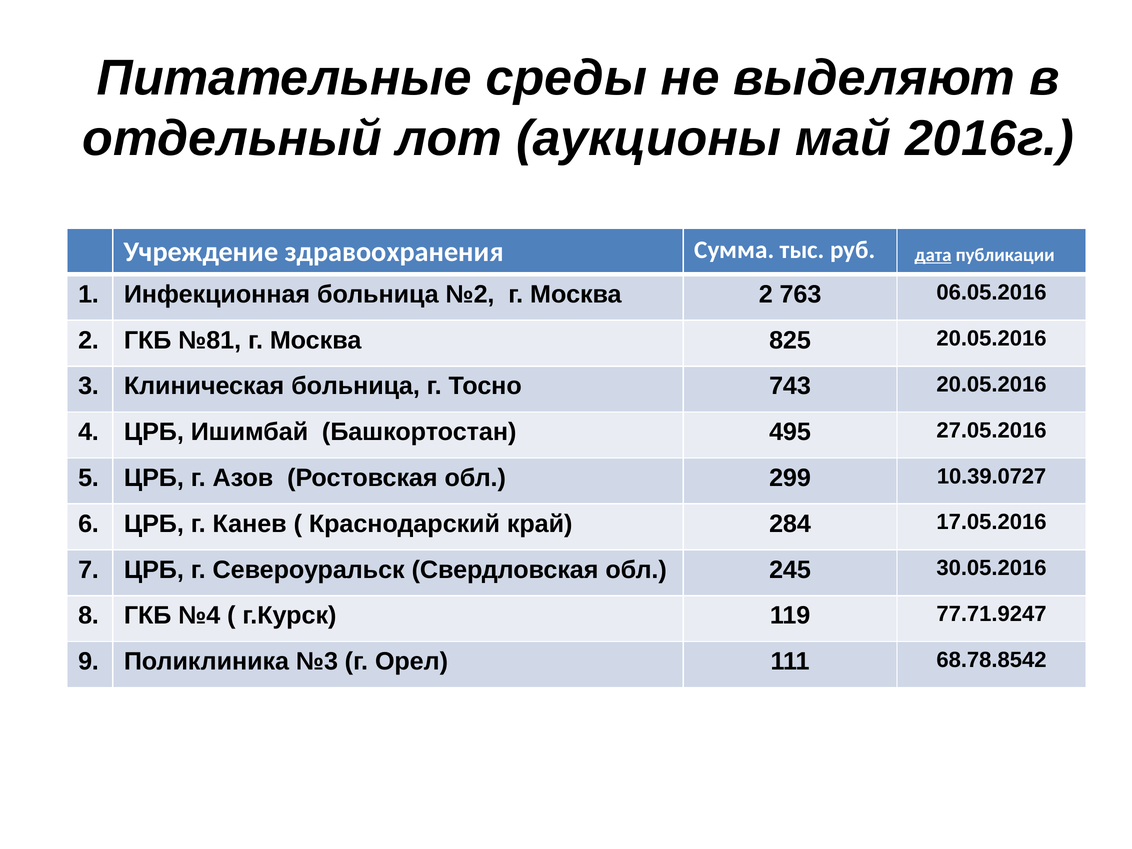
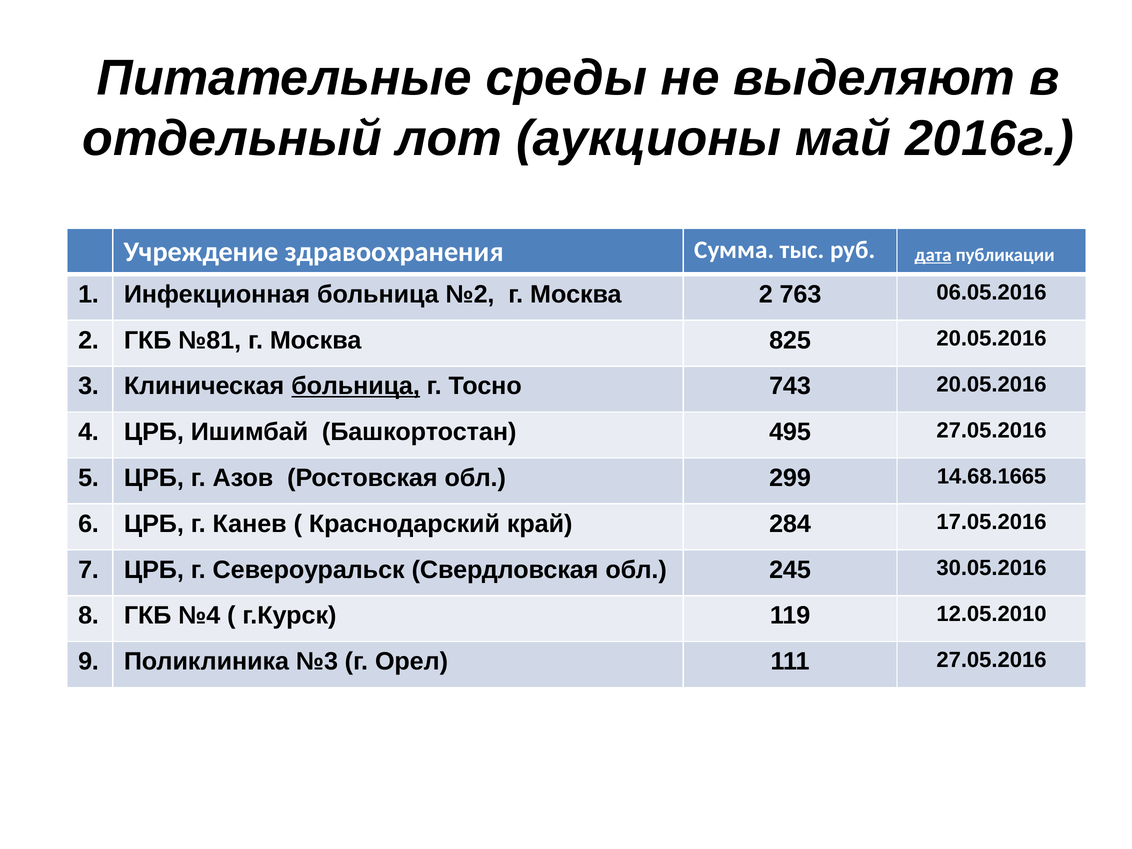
больница underline: none -> present (356, 386)
10.39.0727: 10.39.0727 -> 14.68.1665 (992, 476)
77.71.9247: 77.71.9247 -> 12.05.2010 (991, 614)
111 68.78.8542: 68.78.8542 -> 27.05.2016 (991, 660)
